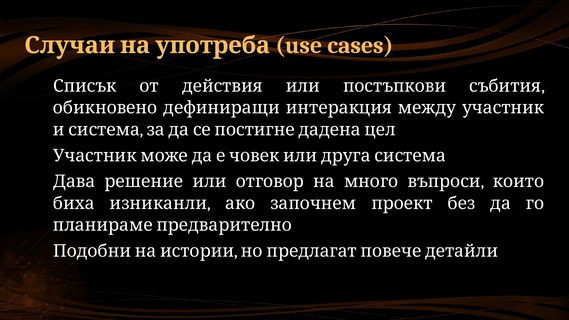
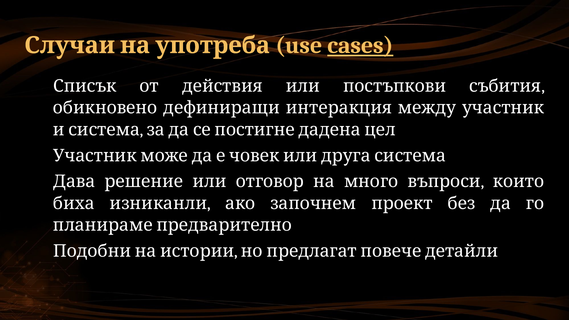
cases underline: none -> present (360, 45)
